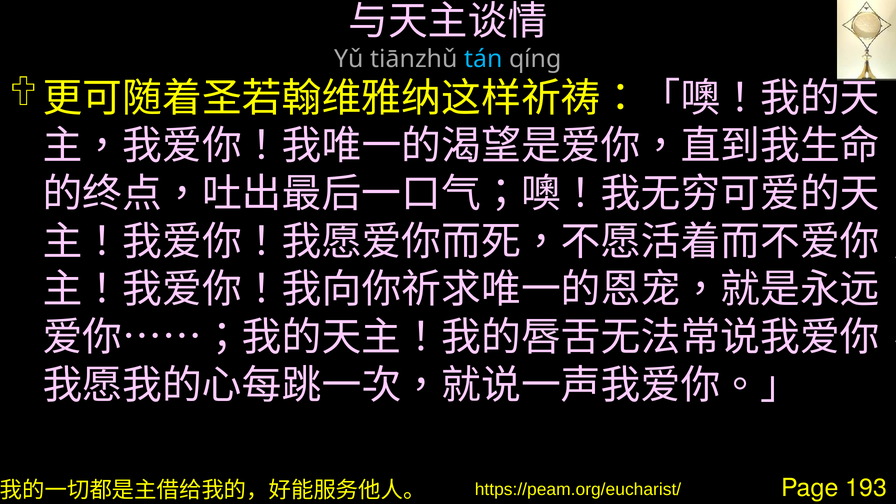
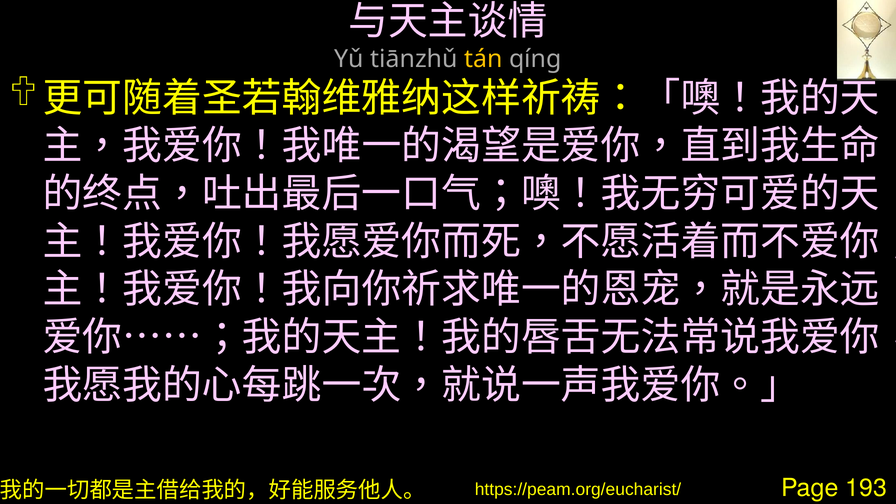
tán colour: light blue -> yellow (483, 59)
